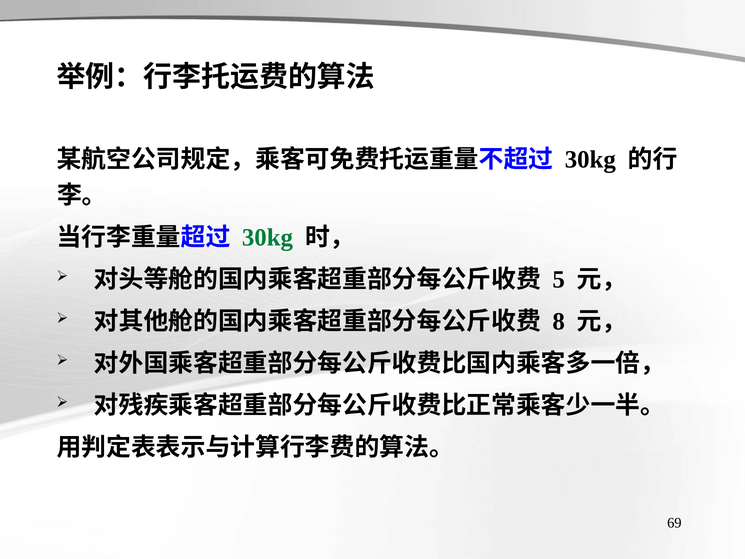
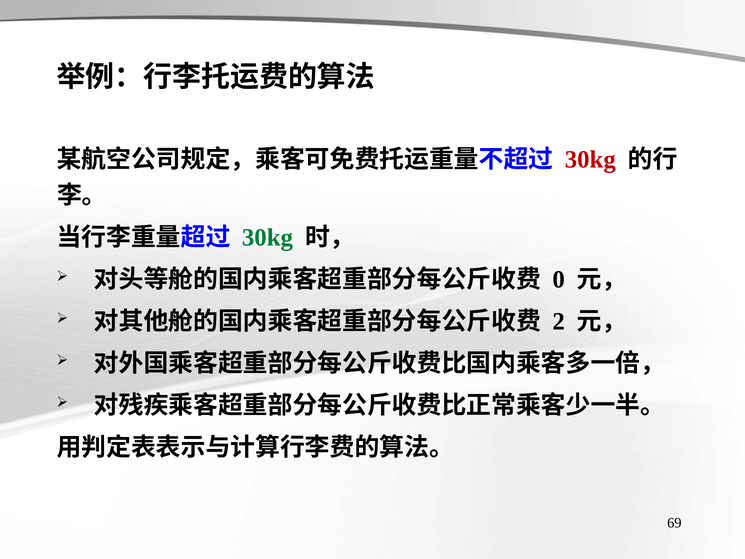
30kg colour: black -> red (590, 160)
5: 5 -> 0 (559, 279)
8: 8 -> 2 (559, 321)
